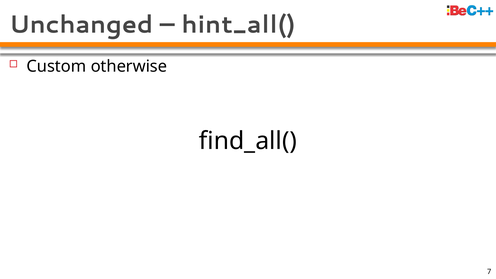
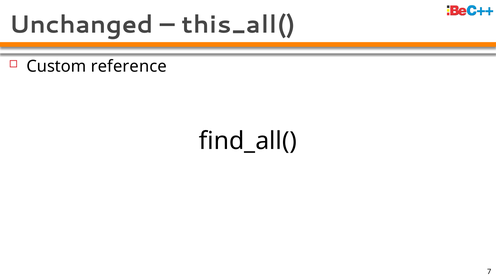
hint_all(: hint_all( -> this_all( (239, 25)
otherwise: otherwise -> reference (129, 66)
